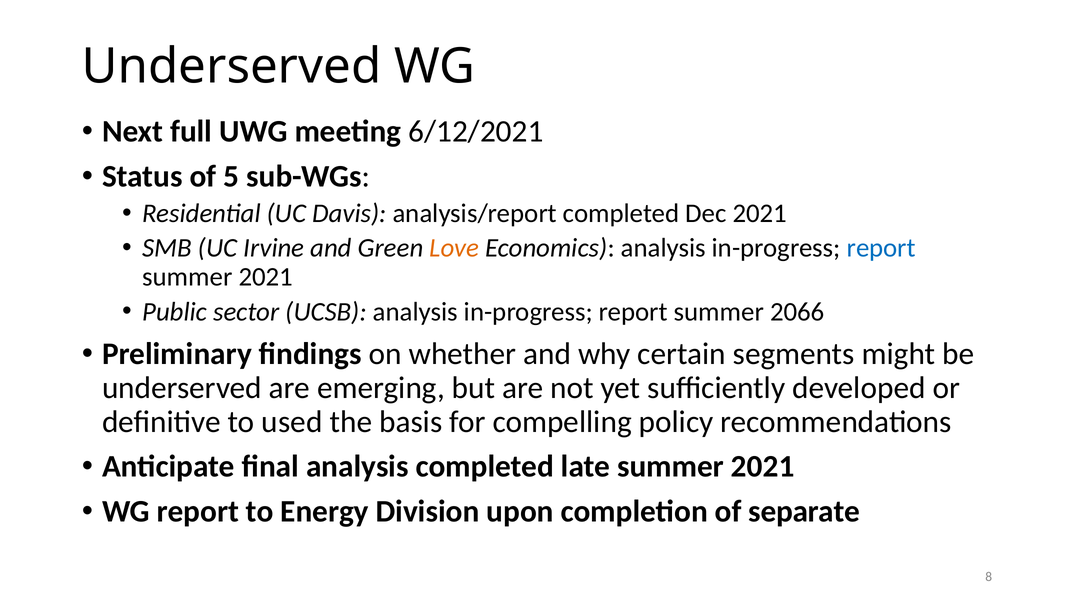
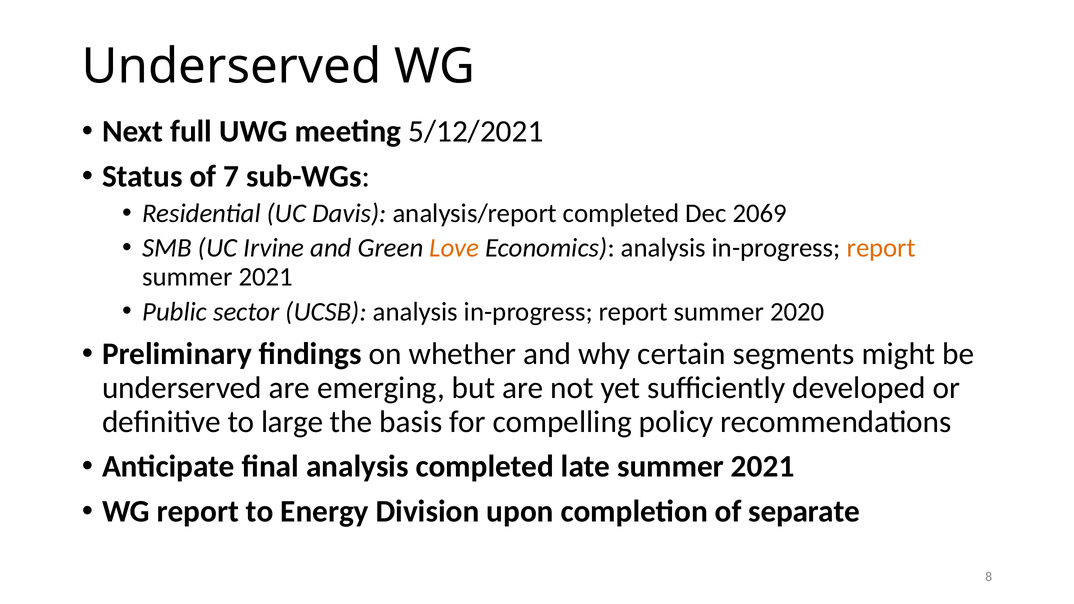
6/12/2021: 6/12/2021 -> 5/12/2021 (476, 132)
5: 5 -> 7 (231, 177)
Dec 2021: 2021 -> 2069 (760, 214)
report colour: blue -> orange (881, 248)
2066: 2066 -> 2020 (797, 312)
used: used -> large (292, 422)
